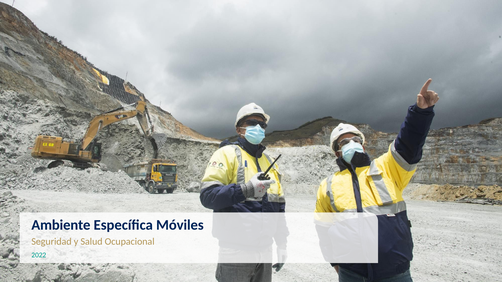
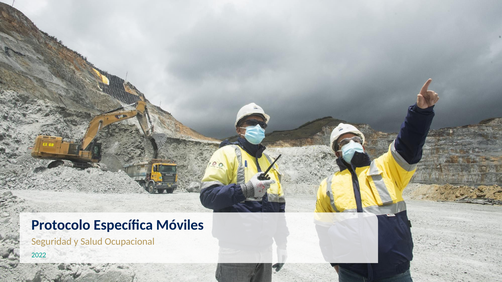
Ambiente: Ambiente -> Protocolo (61, 225)
